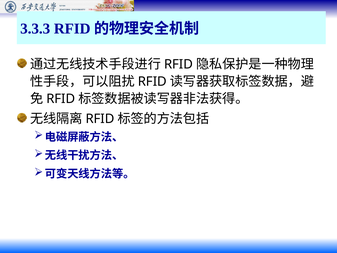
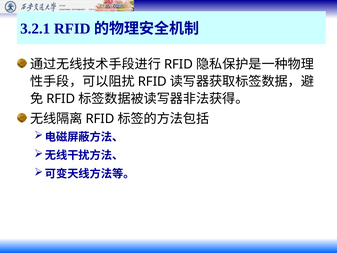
3.3.3: 3.3.3 -> 3.2.1 (35, 29)
